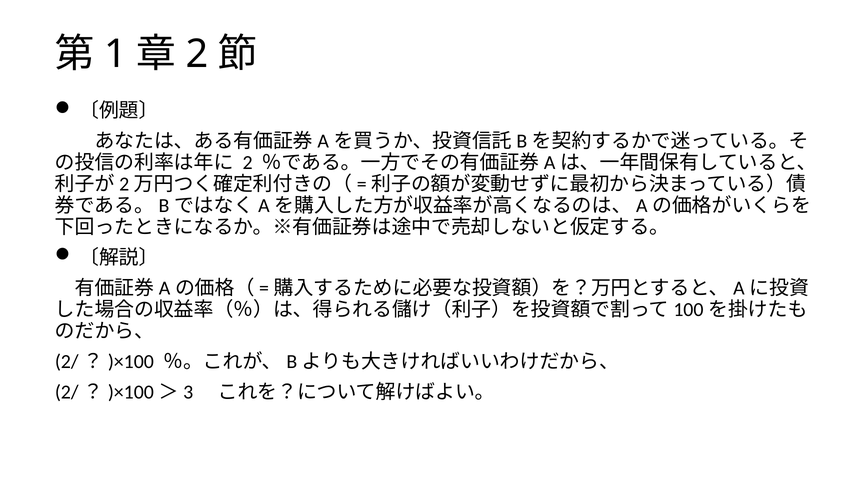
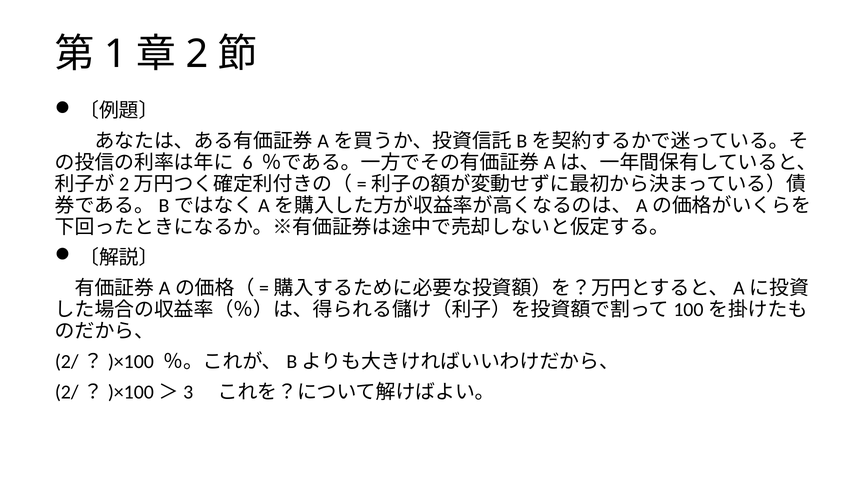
2: 2 -> 6 (248, 163)
